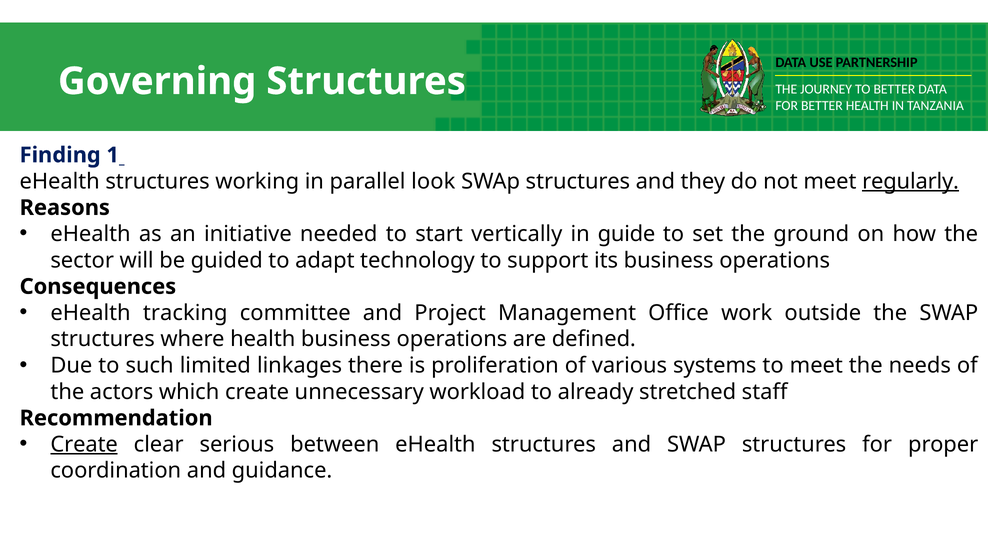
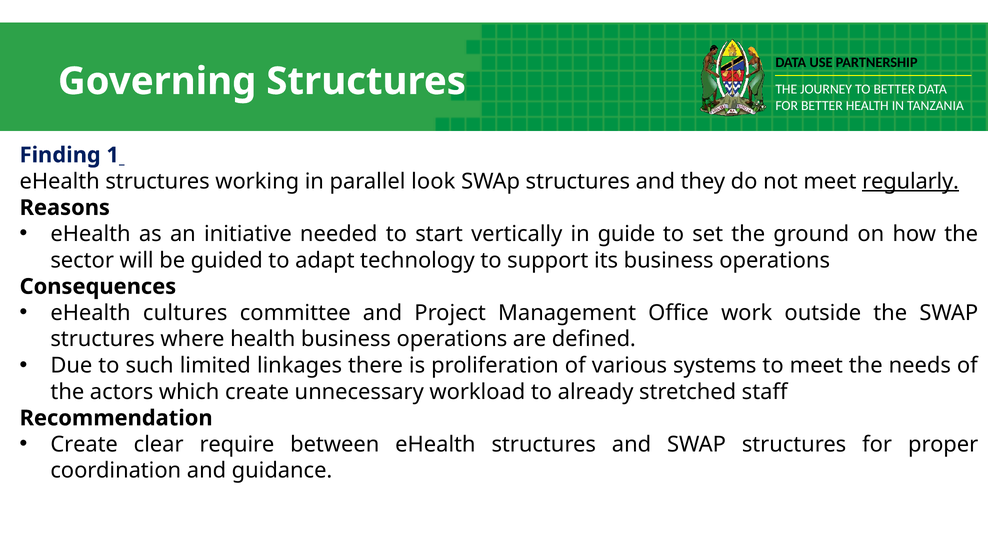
tracking: tracking -> cultures (185, 313)
Create underline: present -> none (84, 444)
serious: serious -> require (237, 444)
